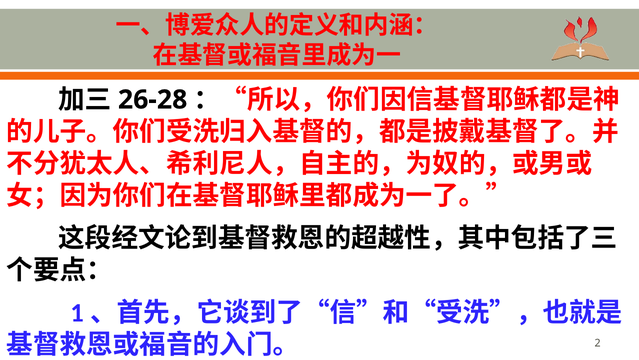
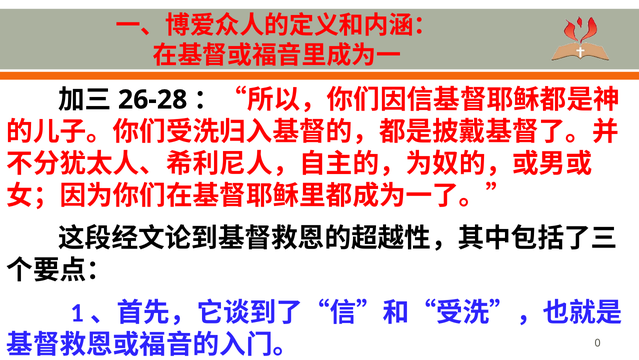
2: 2 -> 0 (598, 343)
